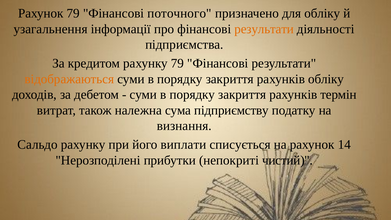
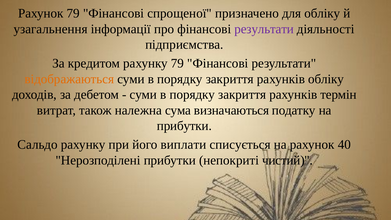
поточного: поточного -> спрощеної (180, 13)
результати colour: orange -> purple (264, 29)
підприємству: підприємству -> визначаються (232, 110)
визнання: визнання -> прибутки (184, 126)
14: 14 -> 40 (344, 145)
